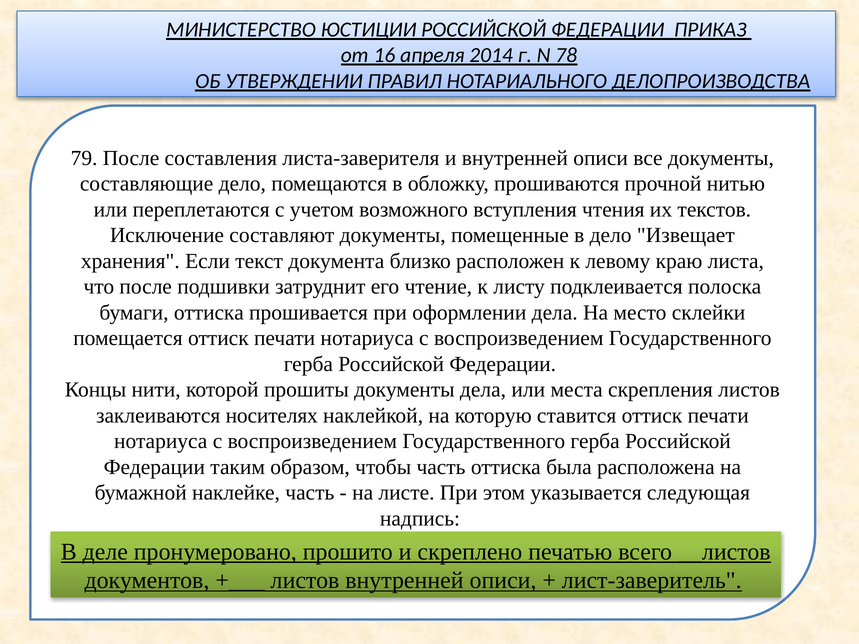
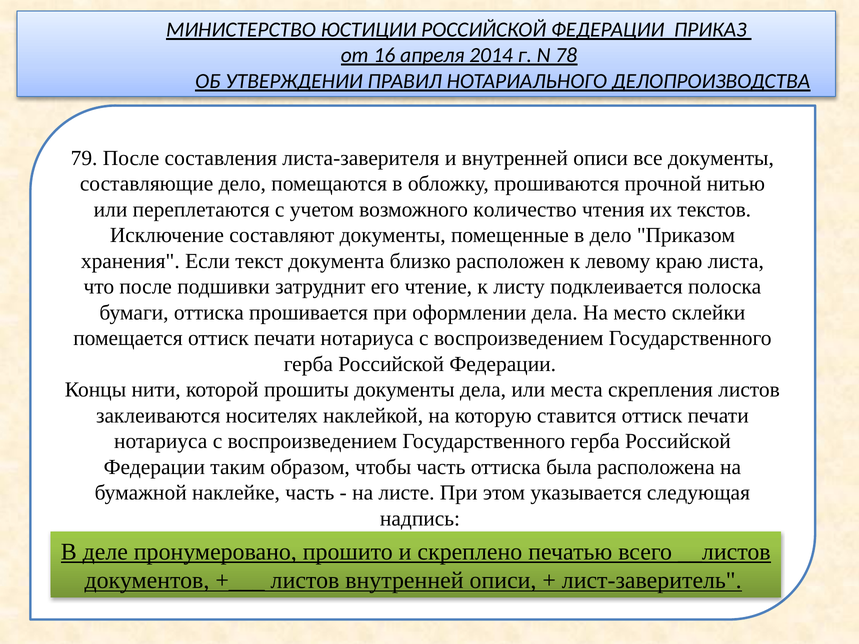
вступления: вступления -> количество (525, 210)
Извещает: Извещает -> Приказом (686, 235)
